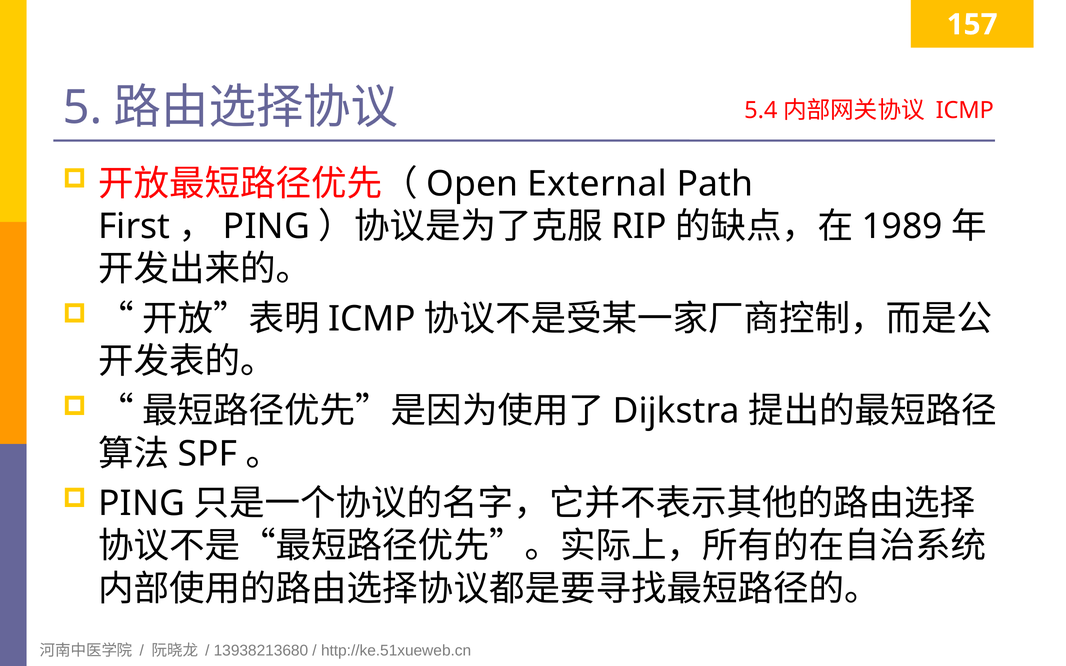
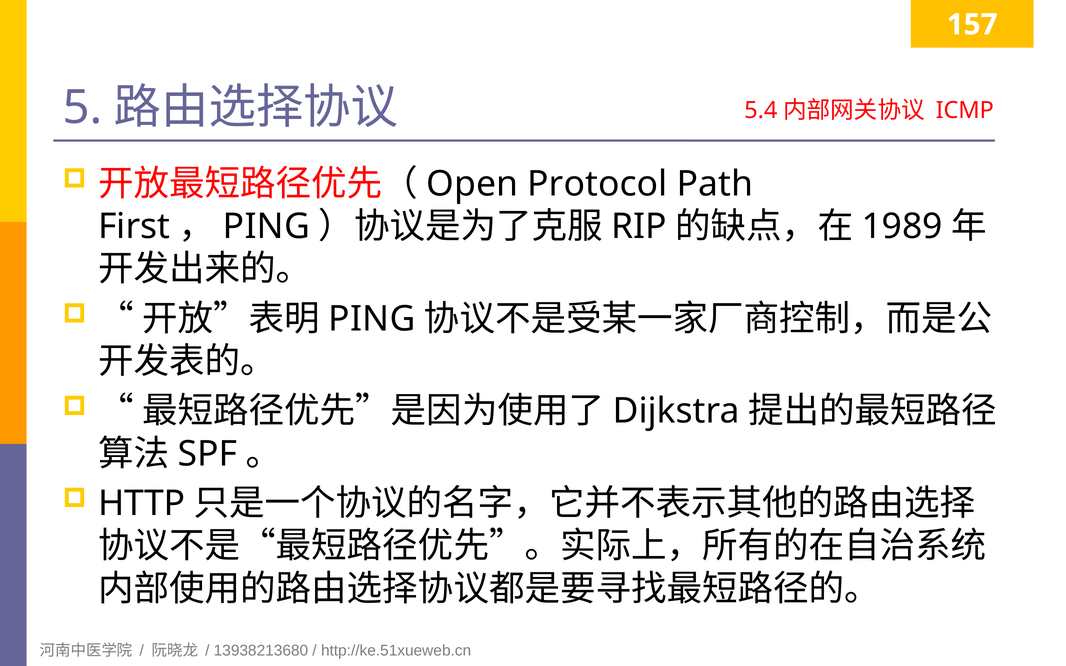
External: External -> Protocol (597, 184)
ICMP: ICMP -> PING (372, 319)
PING: PING -> HTTP (142, 504)
